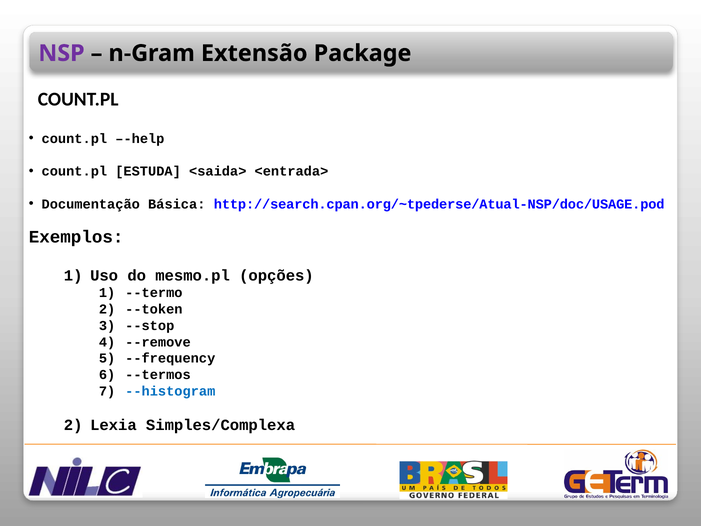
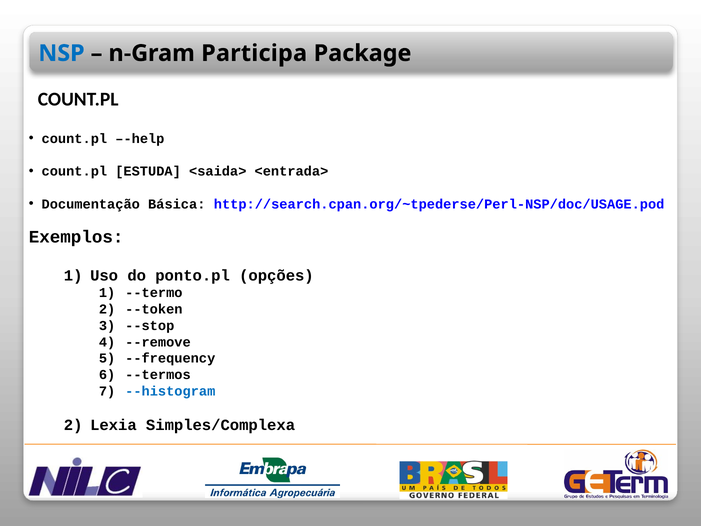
NSP colour: purple -> blue (61, 53)
Extensão: Extensão -> Participa (254, 53)
http://search.cpan.org/~tpederse/Atual-NSP/doc/USAGE.pod: http://search.cpan.org/~tpederse/Atual-NSP/doc/USAGE.pod -> http://search.cpan.org/~tpederse/Perl-NSP/doc/USAGE.pod (439, 204)
mesmo.pl: mesmo.pl -> ponto.pl (193, 275)
